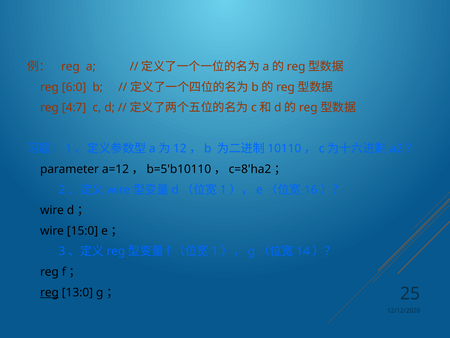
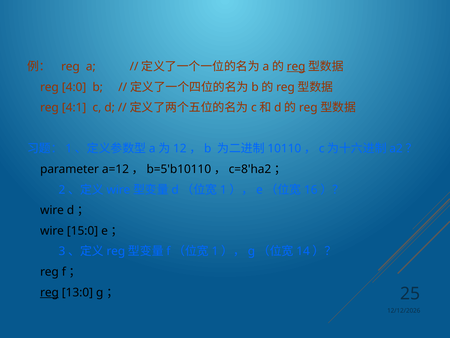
reg underline: none -> present (296, 67)
6:0: 6:0 -> 4:0 (74, 87)
4:7: 4:7 -> 4:1 (74, 108)
